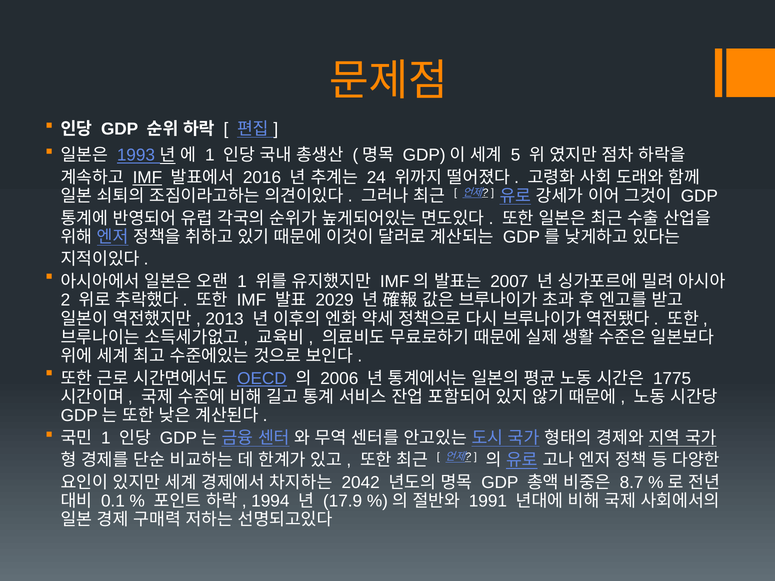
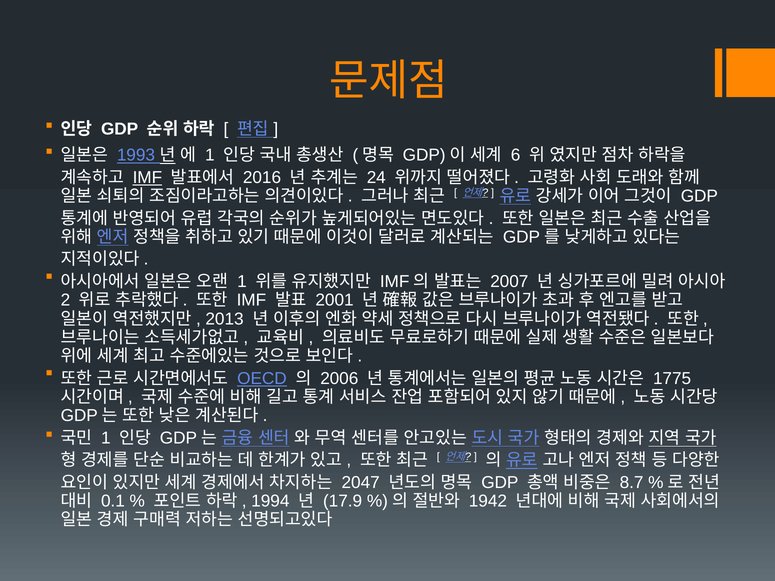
5: 5 -> 6 (516, 155)
2029: 2029 -> 2001 (335, 300)
2042: 2042 -> 2047 (361, 483)
1991: 1991 -> 1942 (488, 501)
